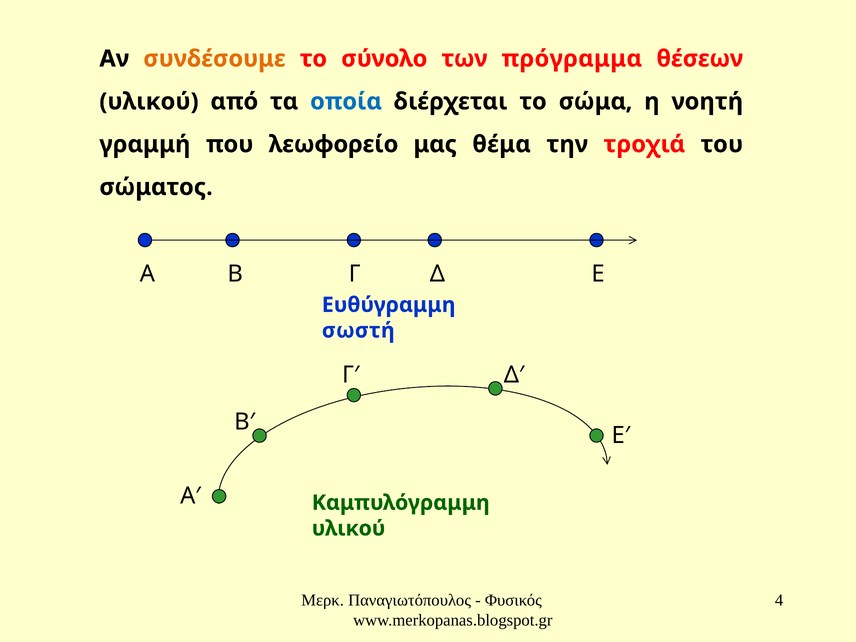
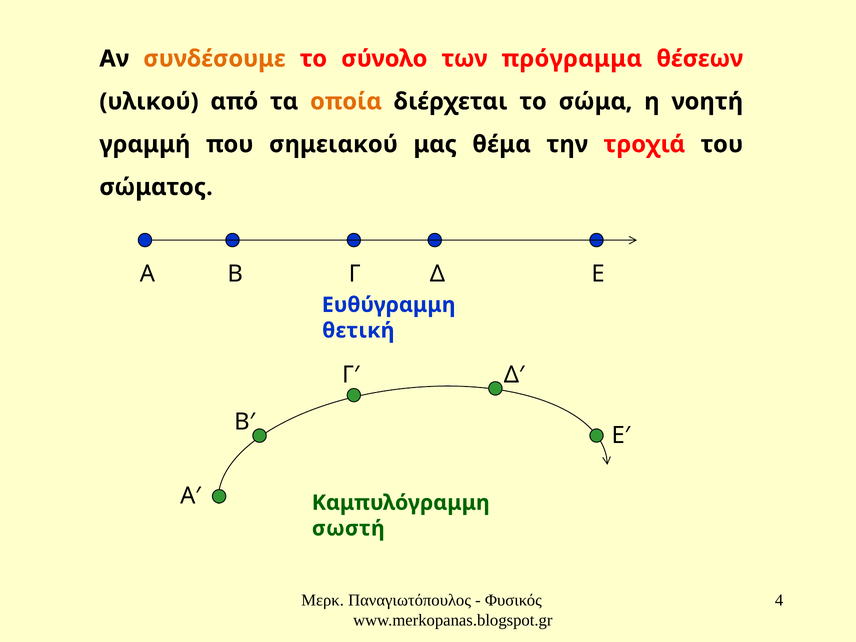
οποία colour: blue -> orange (346, 102)
λεωφορείο: λεωφορείο -> σημειακού (333, 144)
σωστή: σωστή -> θετική (358, 331)
υλικού: υλικού -> σωστή (348, 528)
